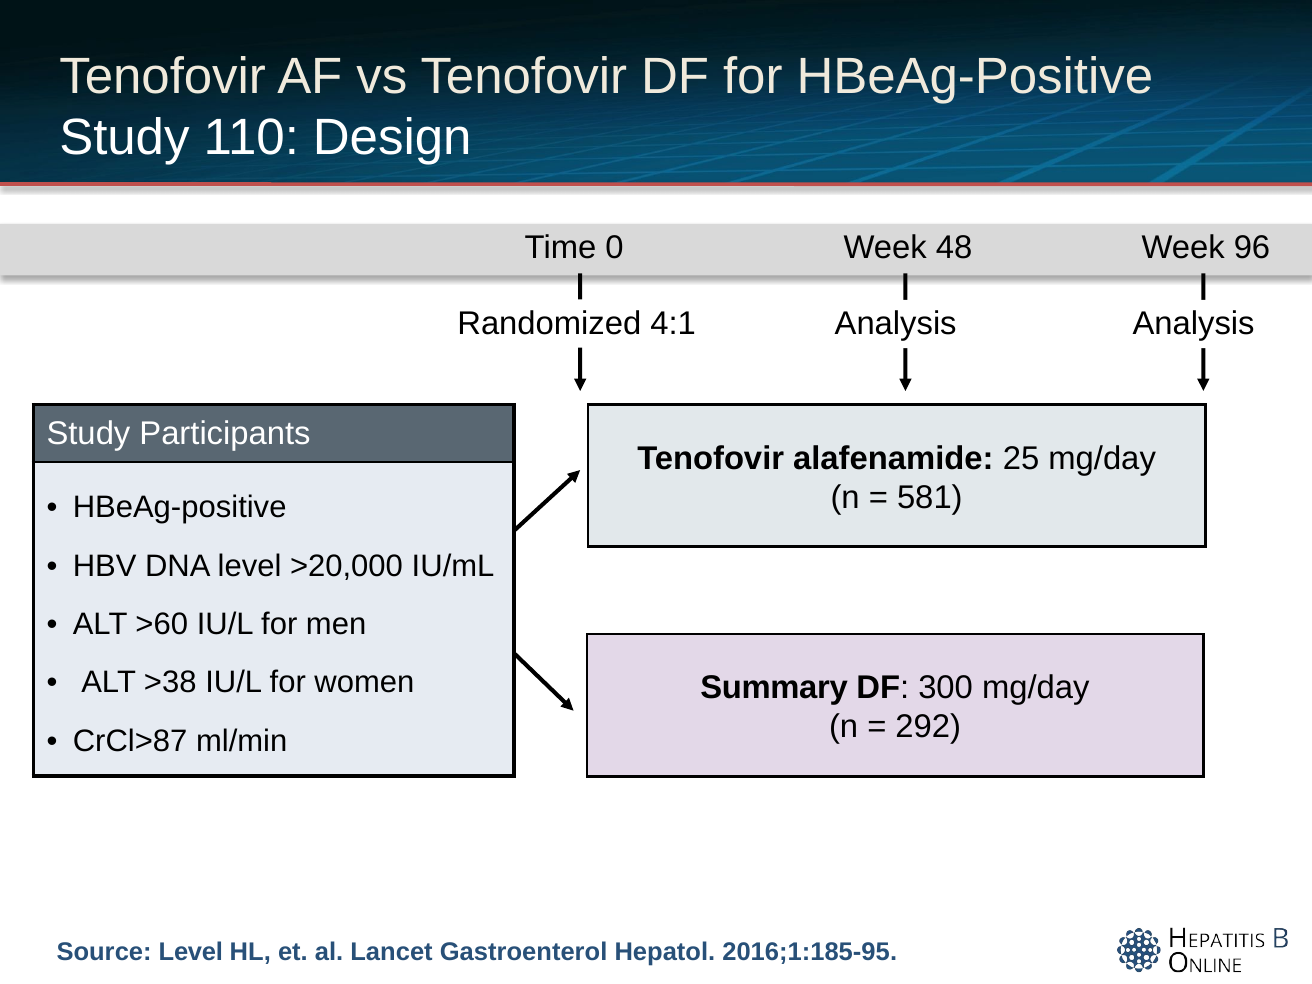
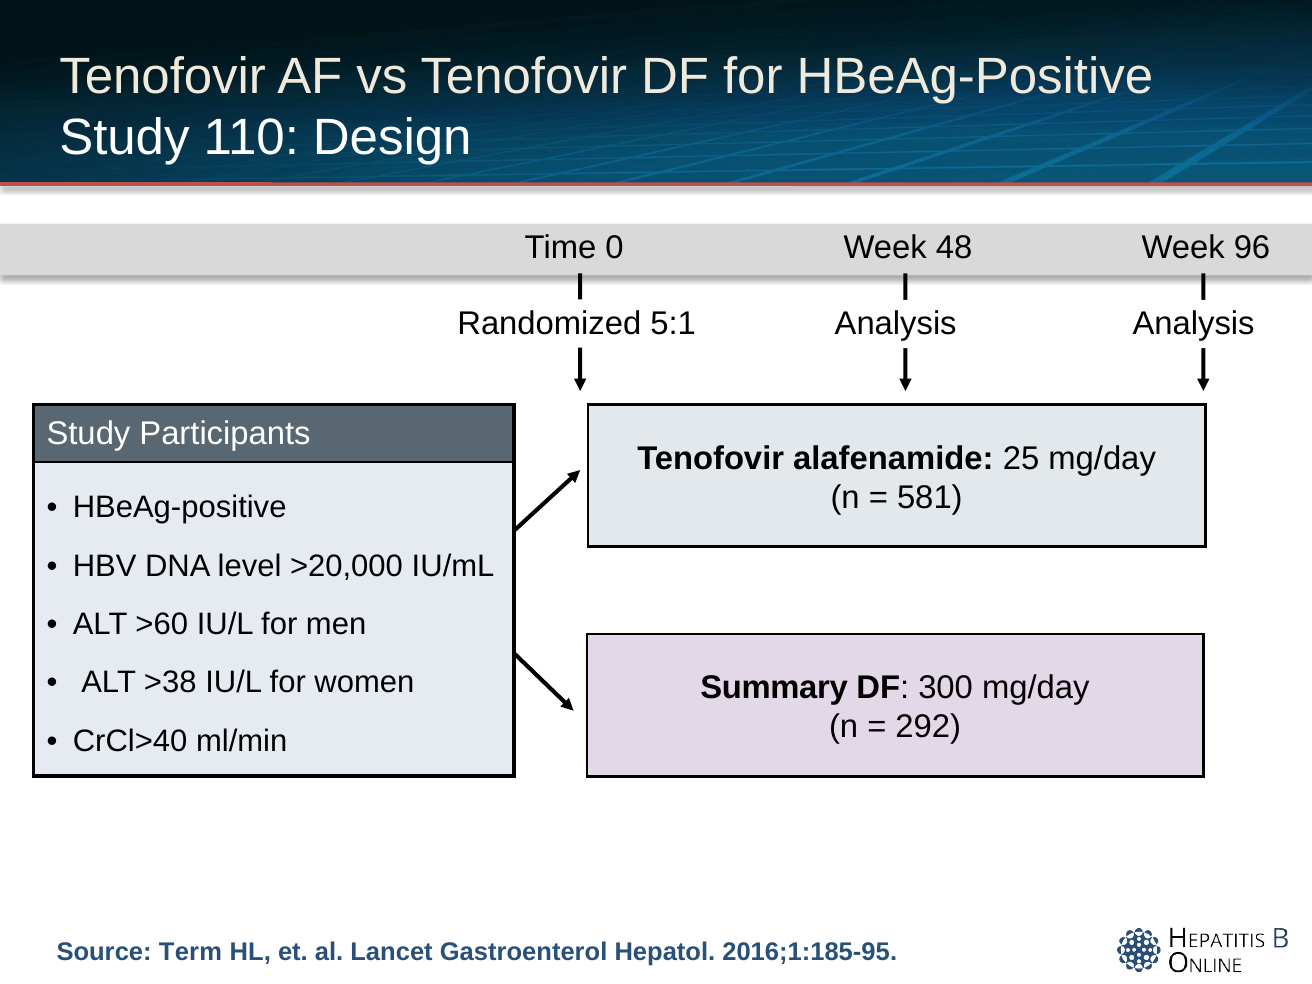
4:1: 4:1 -> 5:1 (673, 323)
CrCl>87: CrCl>87 -> CrCl>40 (130, 741)
Source Level: Level -> Term (191, 952)
